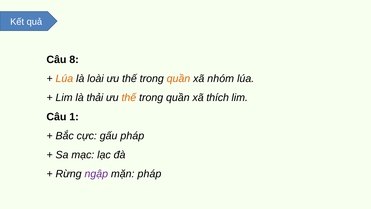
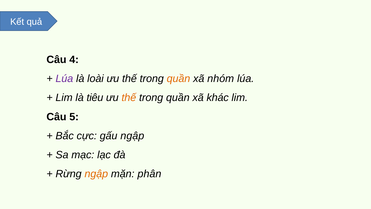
8: 8 -> 4 (74, 60)
Lúa colour: orange -> purple (64, 79)
thải: thải -> tiêu (95, 98)
thích: thích -> khác (218, 98)
1: 1 -> 5 (74, 117)
gấu pháp: pháp -> ngập (132, 136)
ngập colour: purple -> orange (96, 174)
mặn pháp: pháp -> phân (149, 174)
